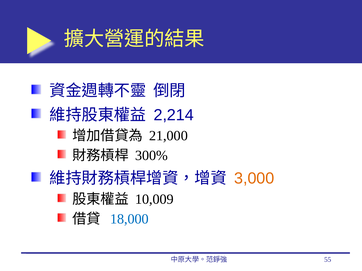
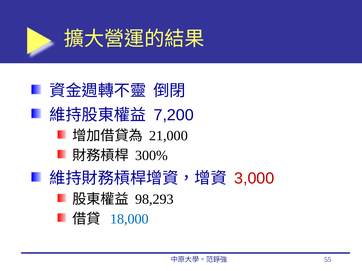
2,214: 2,214 -> 7,200 (174, 115)
3,000 colour: orange -> red (254, 179)
10,009: 10,009 -> 98,293 (154, 200)
